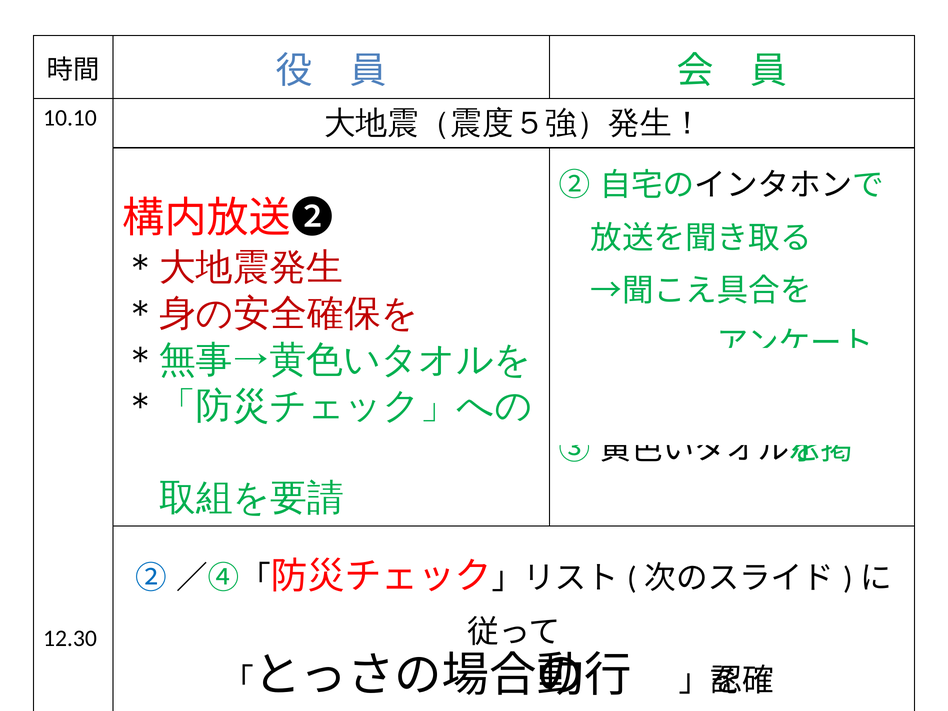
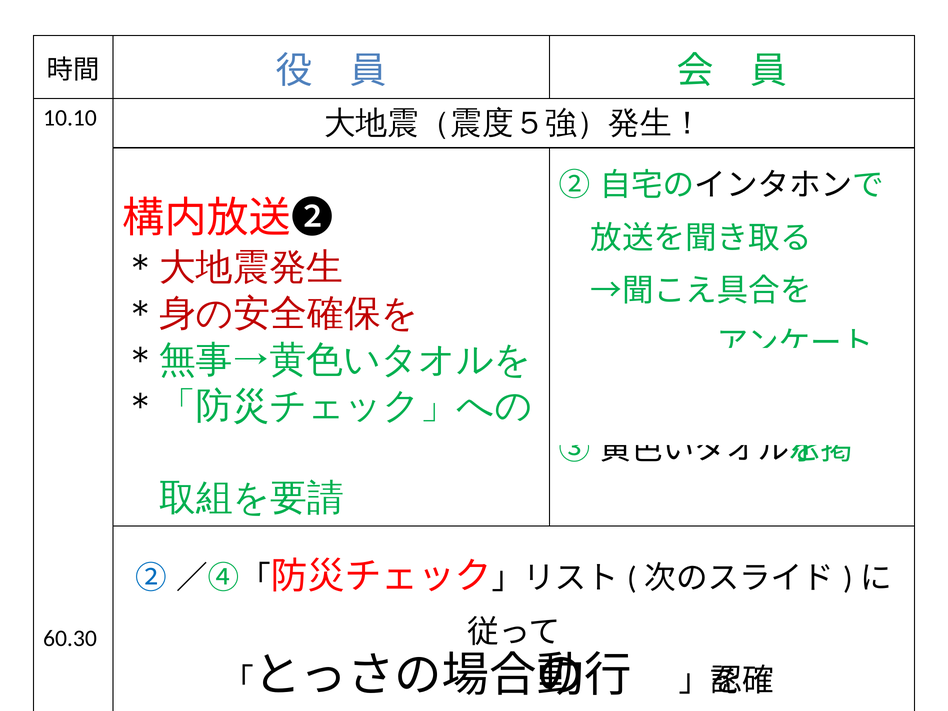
12.30: 12.30 -> 60.30 (70, 639)
